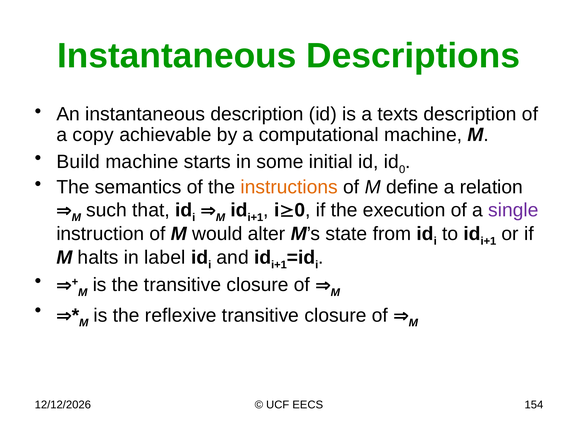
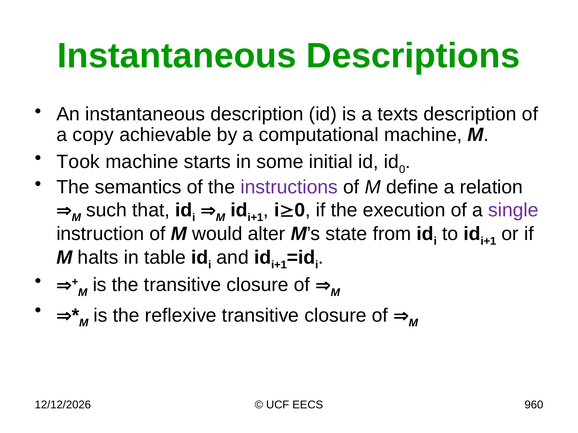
Build: Build -> Took (78, 162)
instructions colour: orange -> purple (289, 187)
label: label -> table (165, 258)
154: 154 -> 960 (534, 405)
